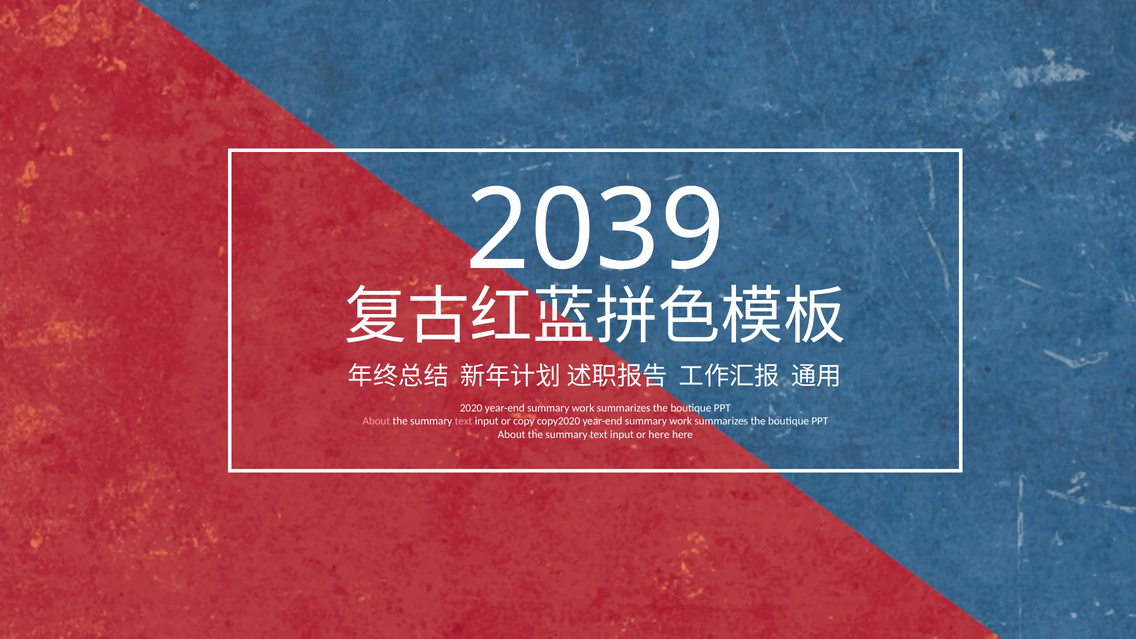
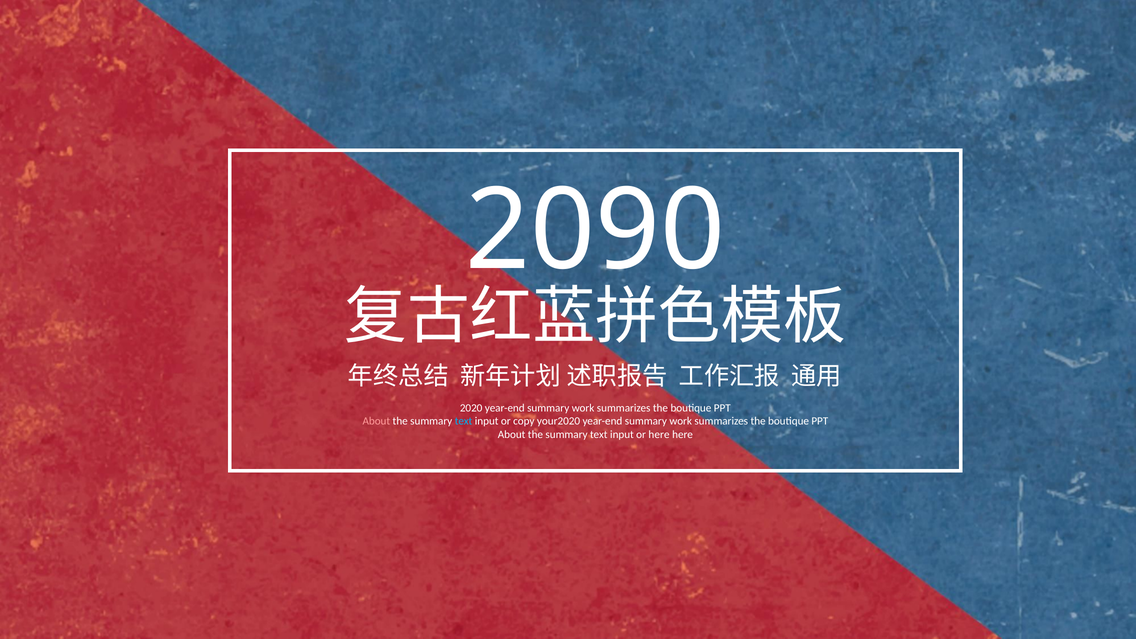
2039: 2039 -> 2090 (595, 231)
text colour: pink -> light blue (464, 421)
copy2020: copy2020 -> your2020 (558, 421)
